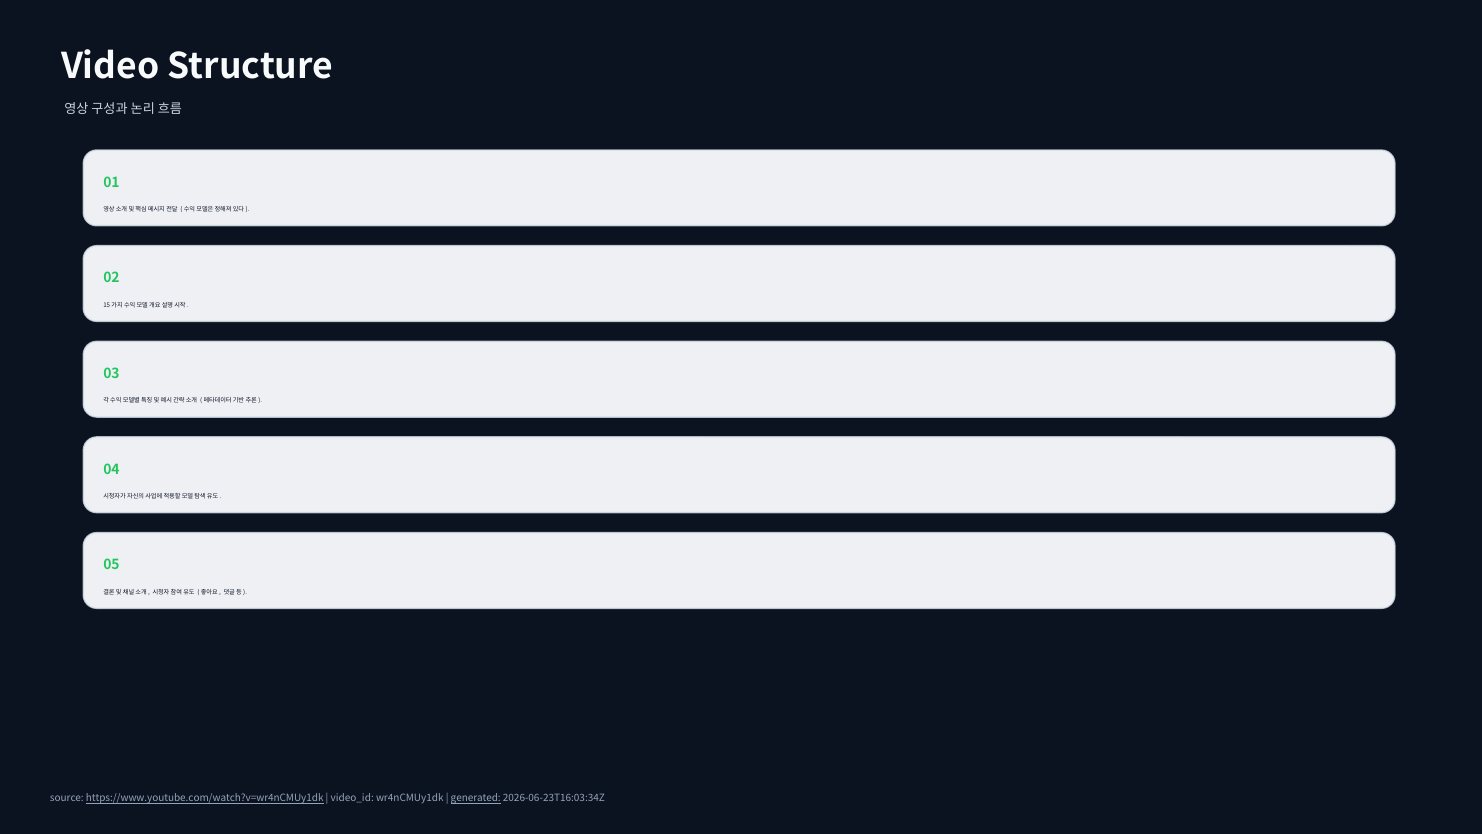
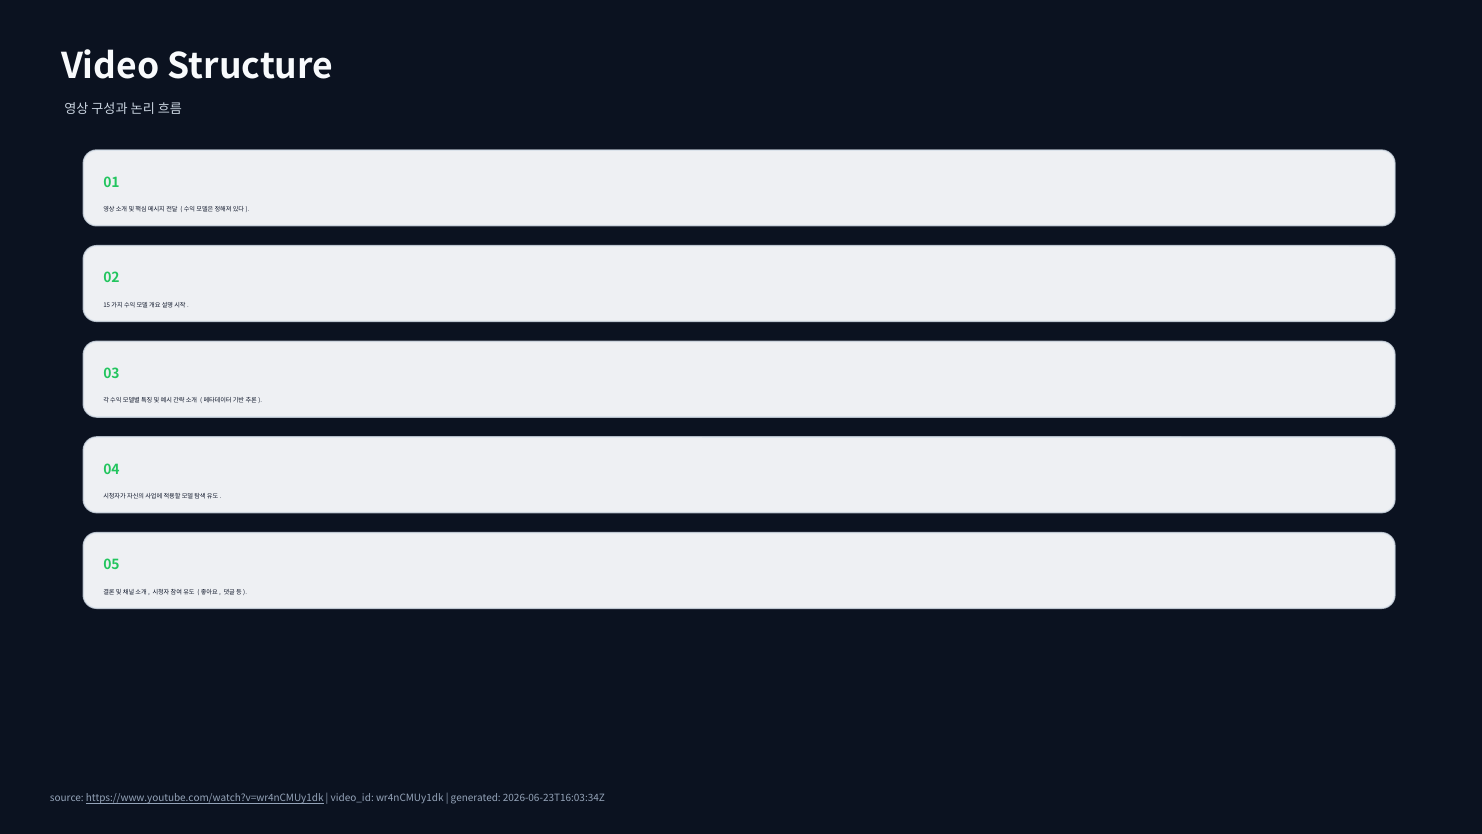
generated underline: present -> none (476, 798)
